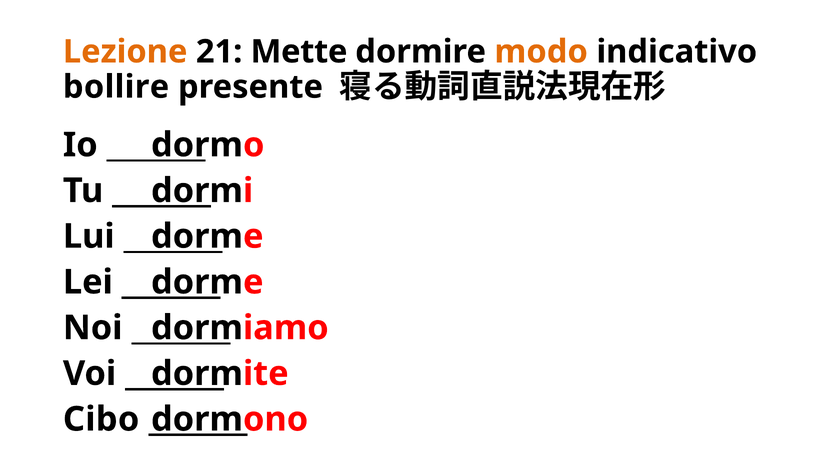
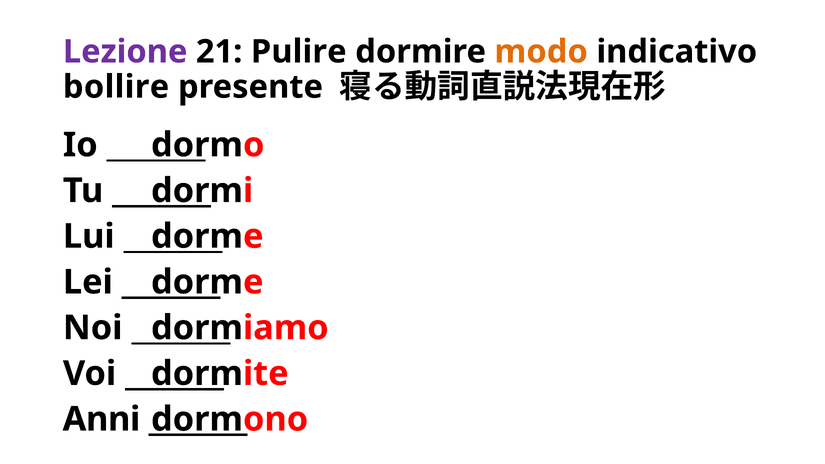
Lezione colour: orange -> purple (125, 52)
Mette: Mette -> Pulire (299, 52)
Cibo: Cibo -> Anni (101, 419)
